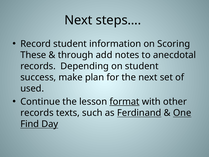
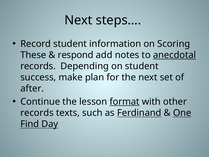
through: through -> respond (76, 55)
anecdotal underline: none -> present (175, 55)
used: used -> after (32, 88)
